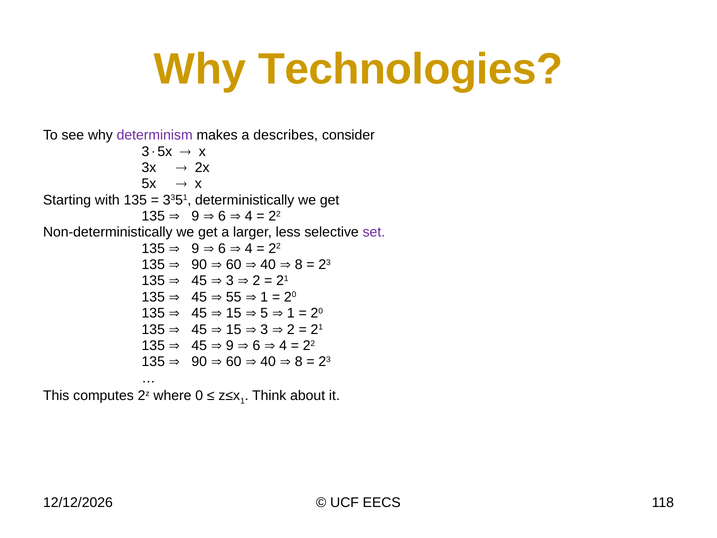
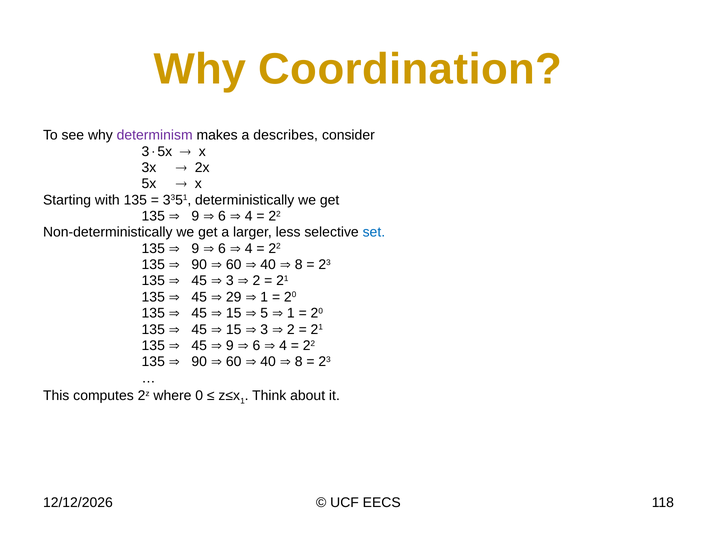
Technologies: Technologies -> Coordination (410, 69)
set colour: purple -> blue (374, 232)
55: 55 -> 29 (234, 297)
